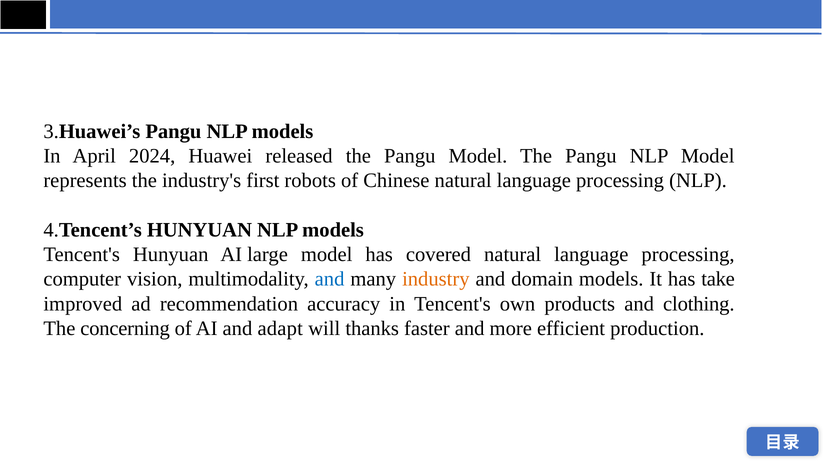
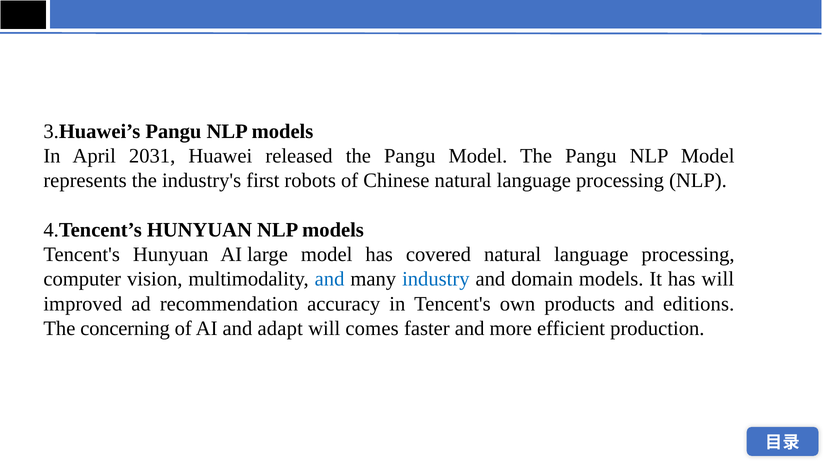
2024: 2024 -> 2031 (152, 156)
industry colour: orange -> blue (436, 280)
has take: take -> will (718, 280)
clothing: clothing -> editions (699, 304)
thanks: thanks -> comes (372, 329)
